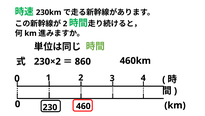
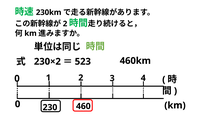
860: 860 -> 523 (83, 61)
